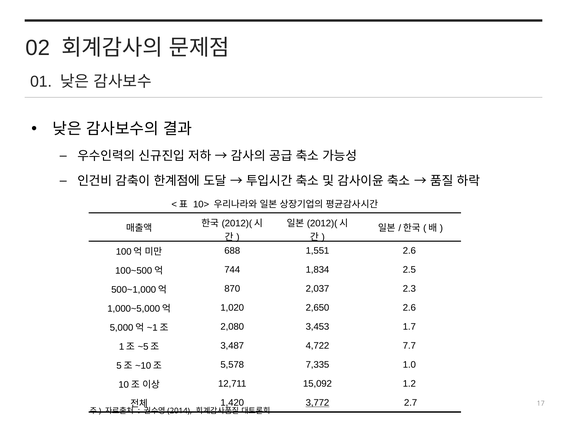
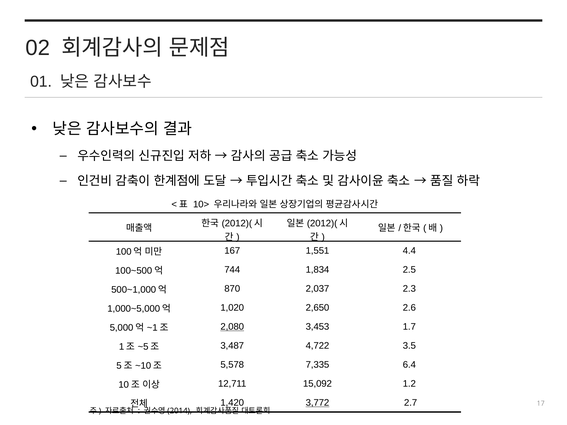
688: 688 -> 167 (232, 251)
1,551 2.6: 2.6 -> 4.4 (409, 251)
2,080 underline: none -> present (232, 327)
7.7: 7.7 -> 3.5 (409, 346)
1.0: 1.0 -> 6.4 (409, 365)
